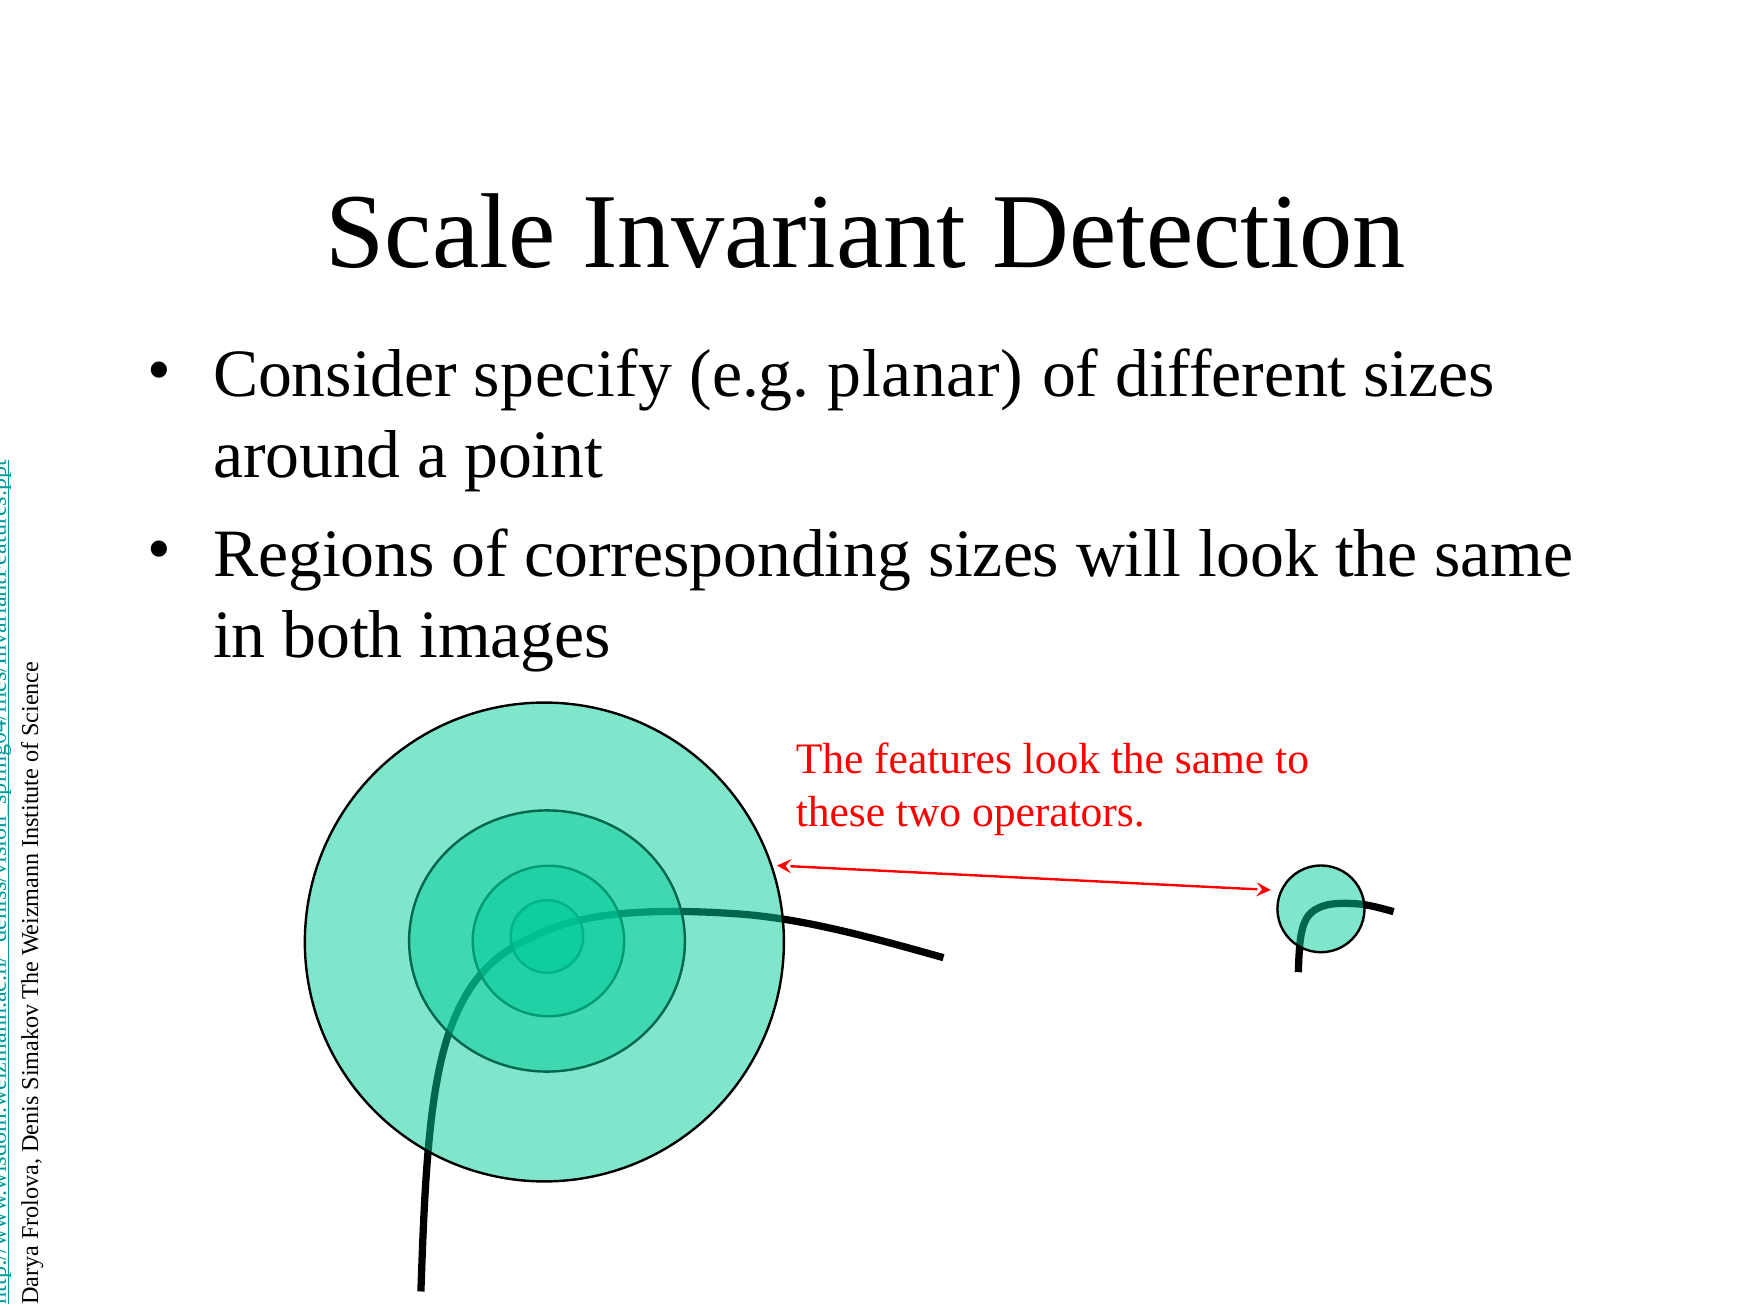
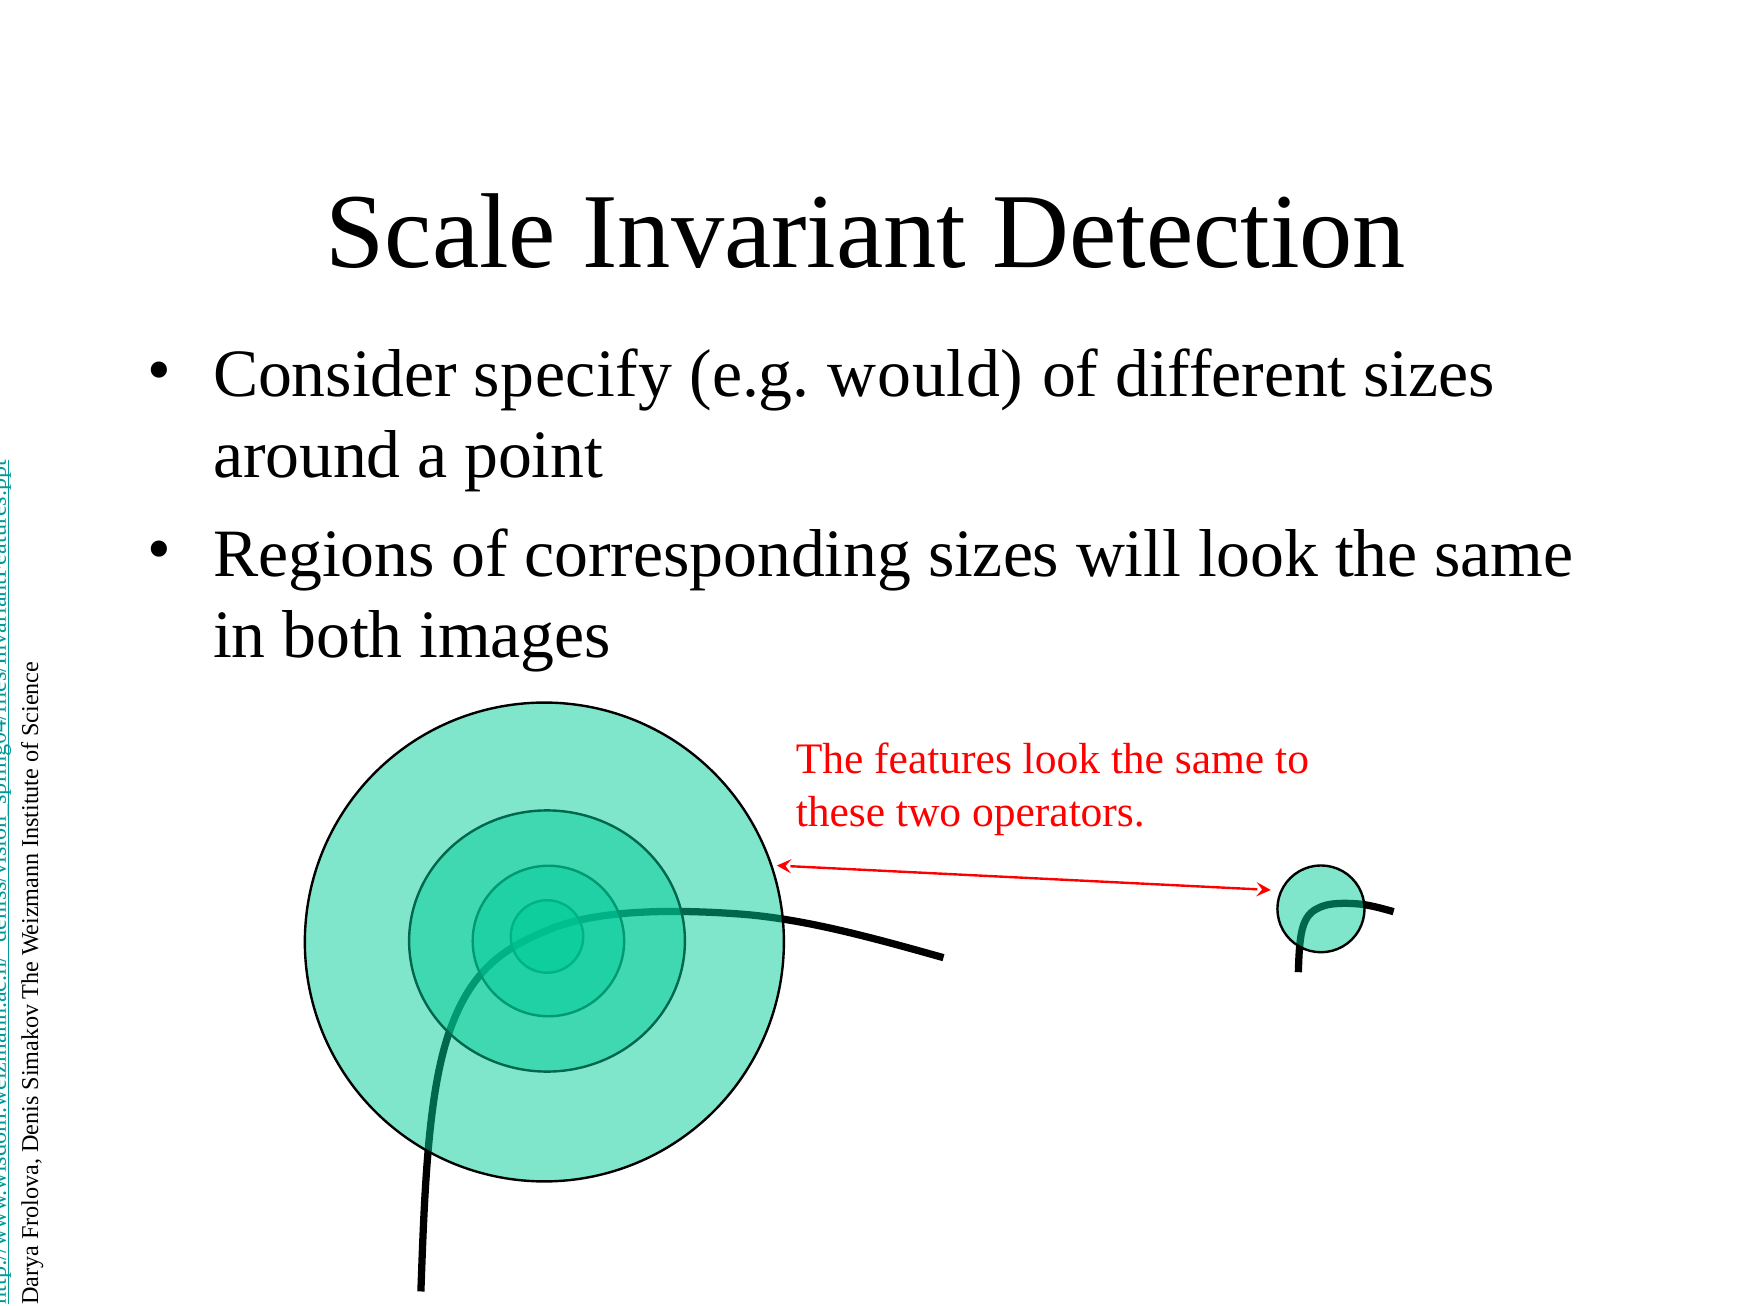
planar: planar -> would (926, 374)
